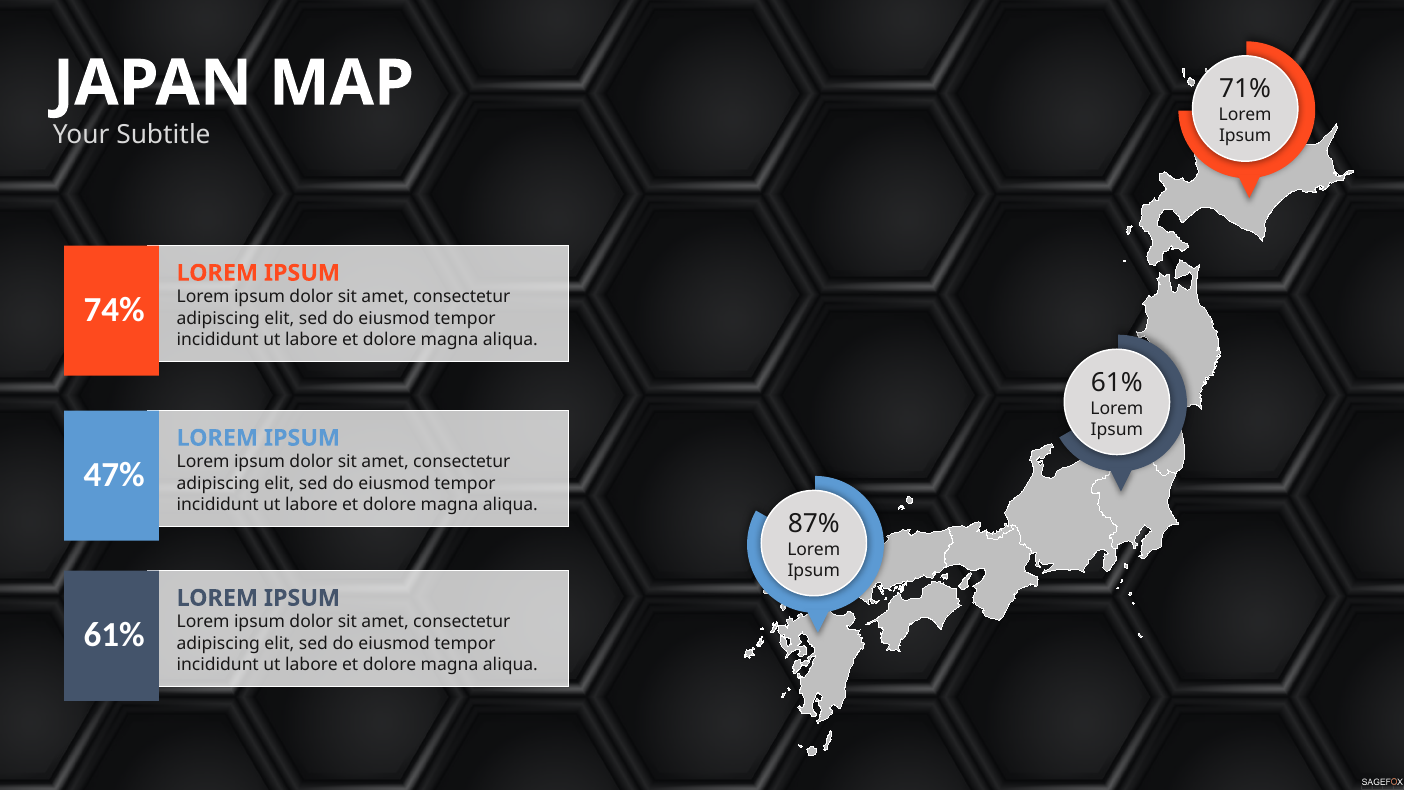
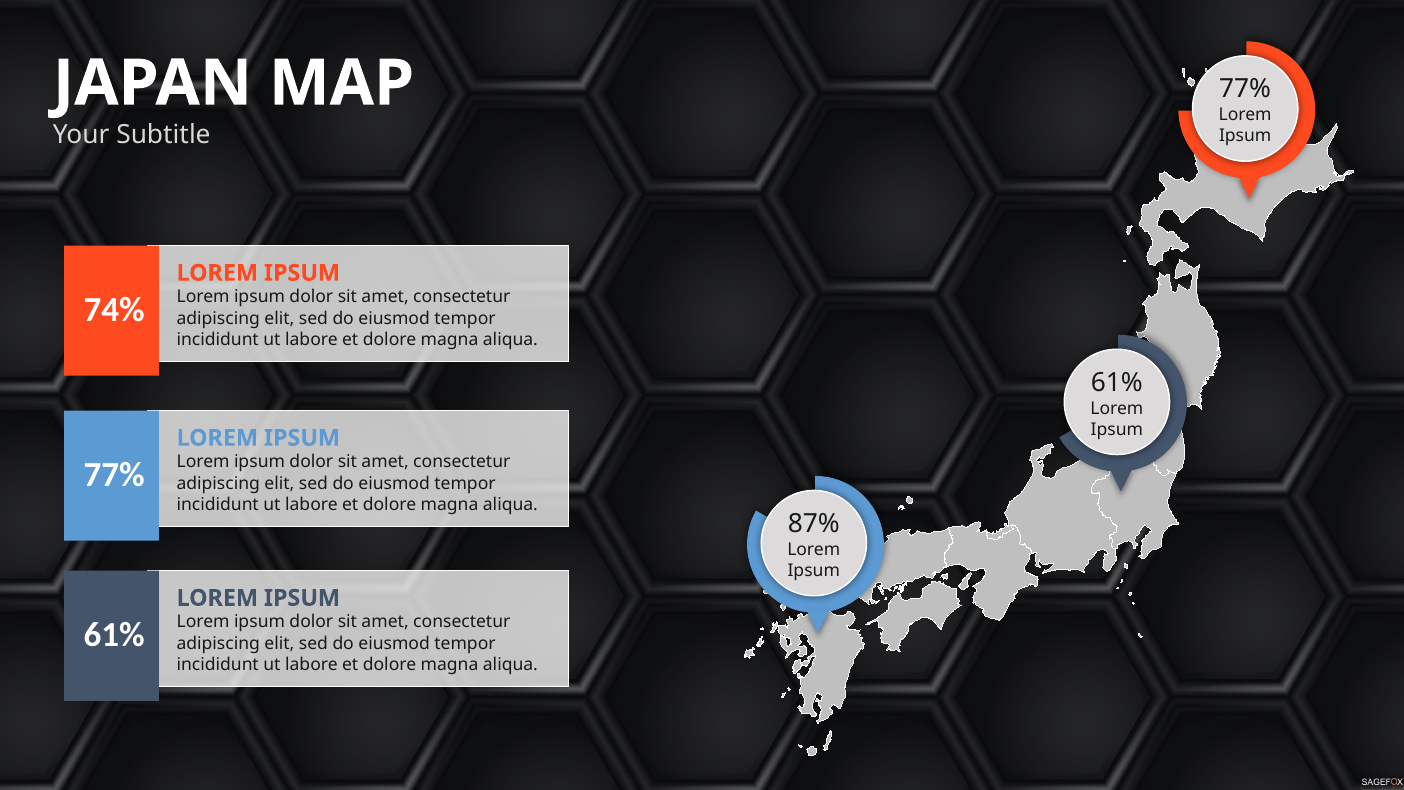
71%: 71% -> 77% (1245, 89)
47%: 47% -> 77% (114, 474)
